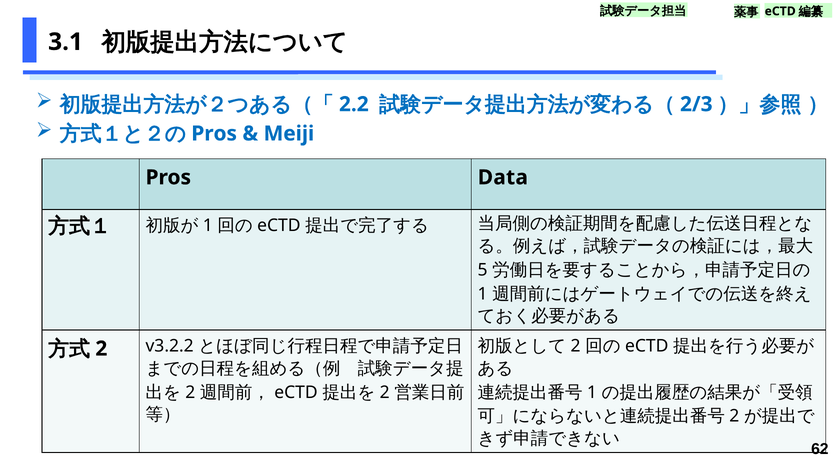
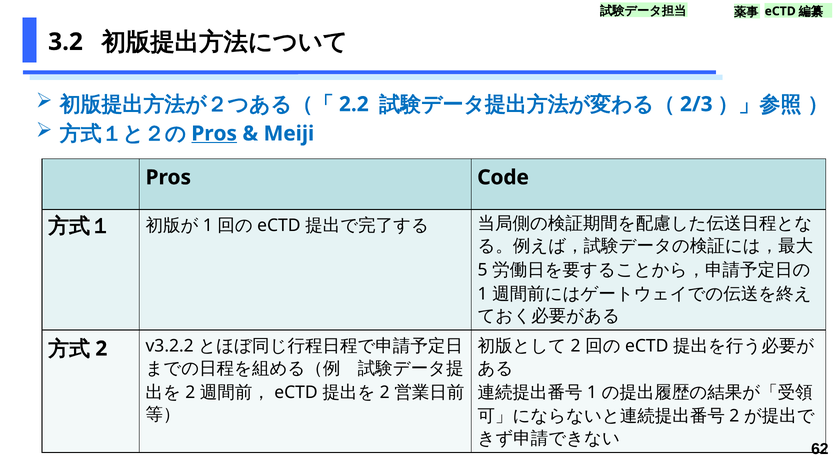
3.1: 3.1 -> 3.2 (66, 42)
Pros underline: none -> present (214, 134)
Data: Data -> Code (503, 178)
